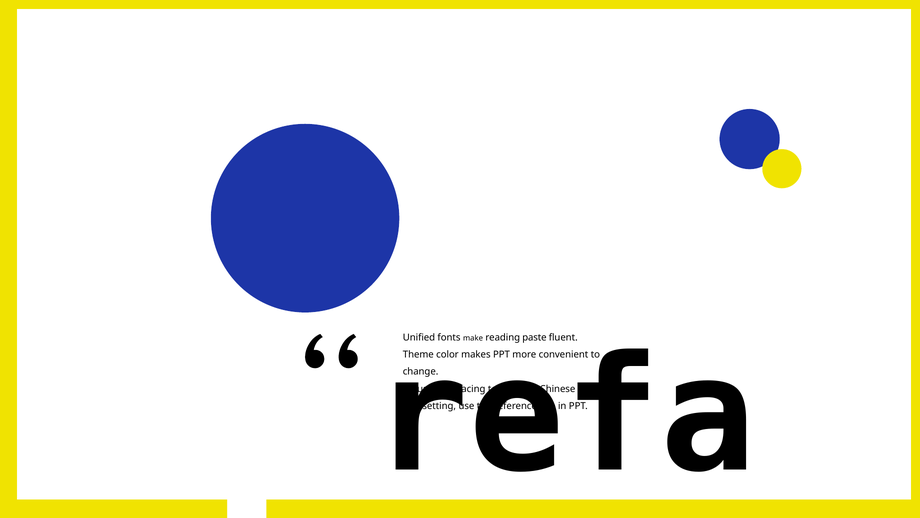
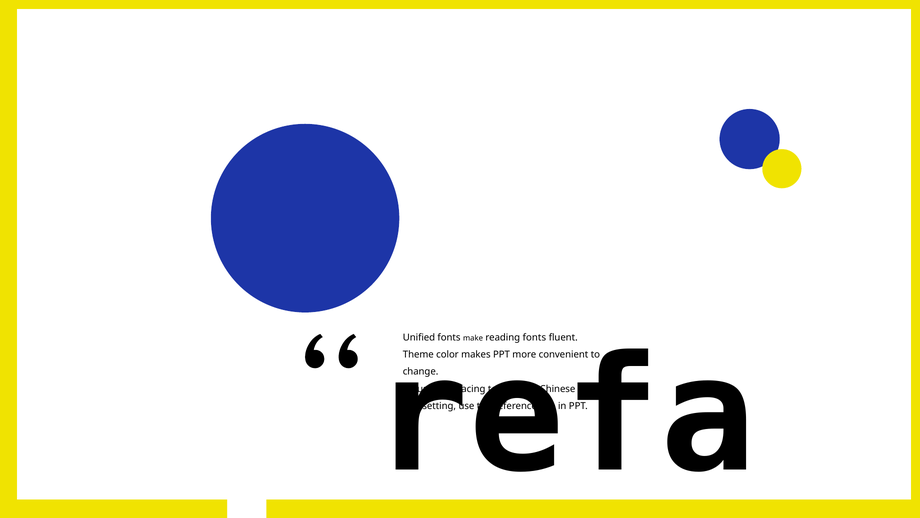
reading paste: paste -> fonts (534, 337)
